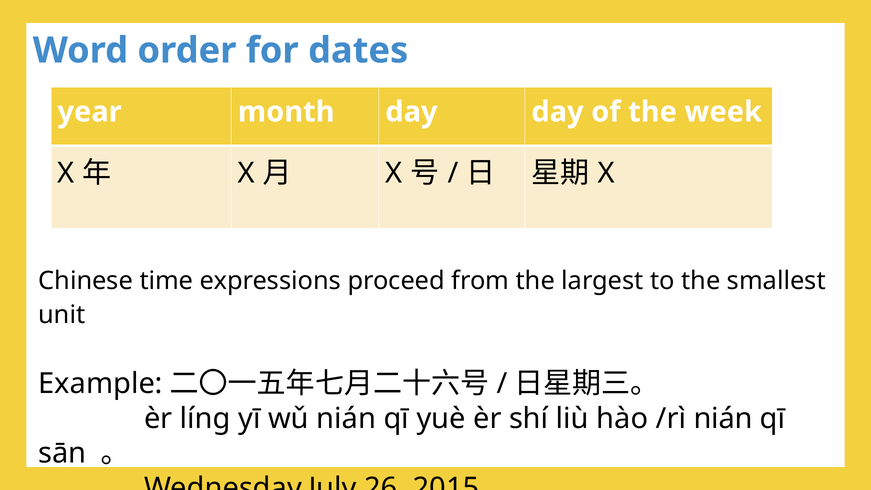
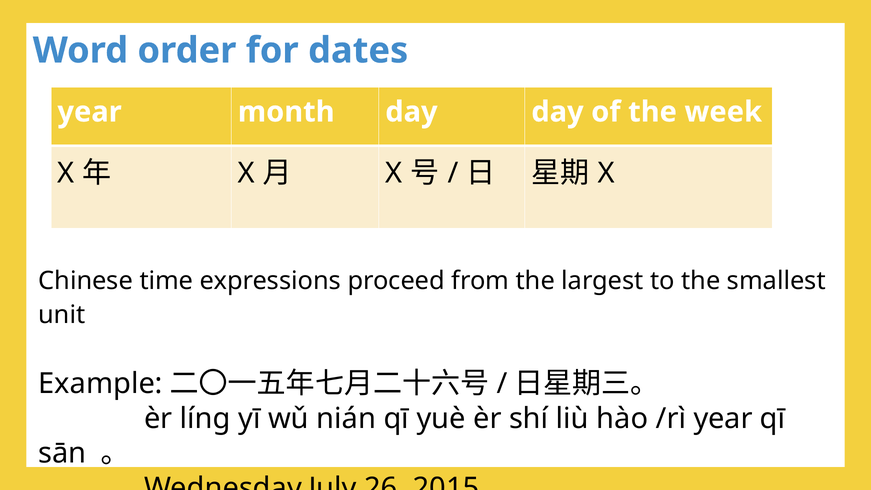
/rì nián: nián -> year (723, 418)
